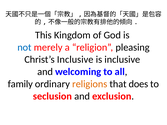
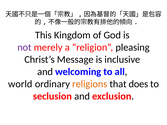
not colour: blue -> purple (24, 47)
Christ’s Inclusive: Inclusive -> Message (75, 60)
family: family -> world (20, 84)
